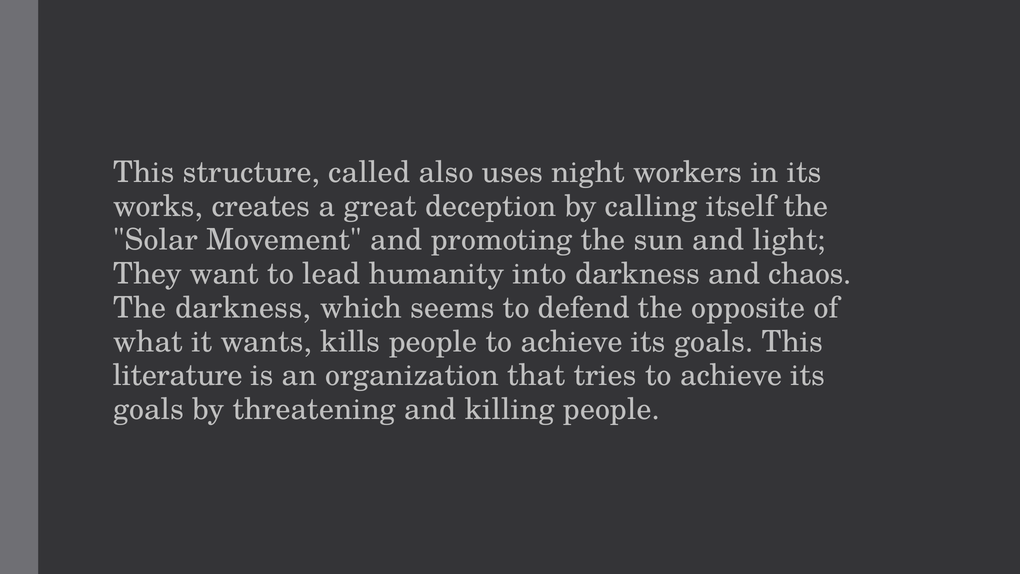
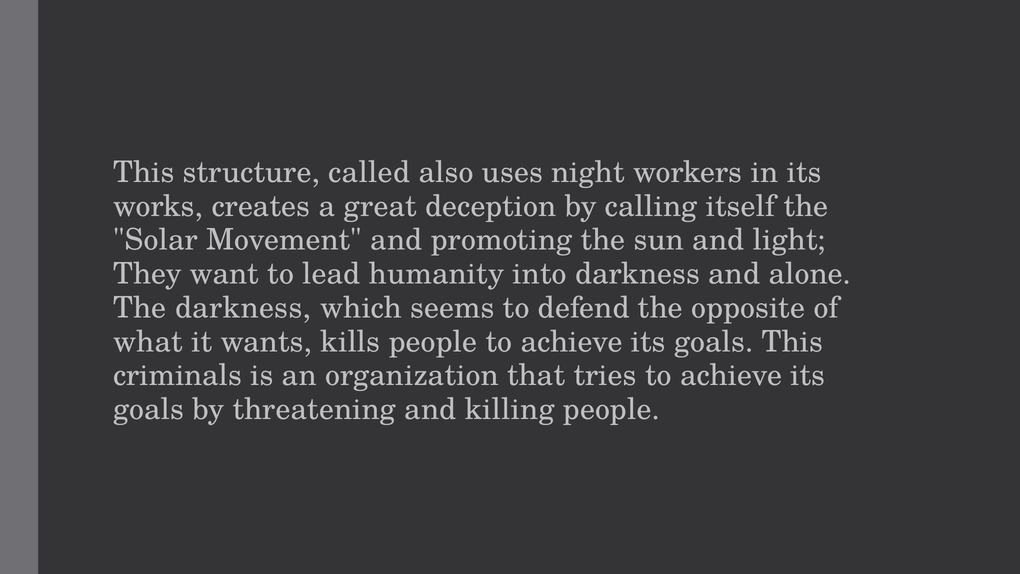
chaos: chaos -> alone (810, 274)
literature: literature -> criminals (178, 375)
